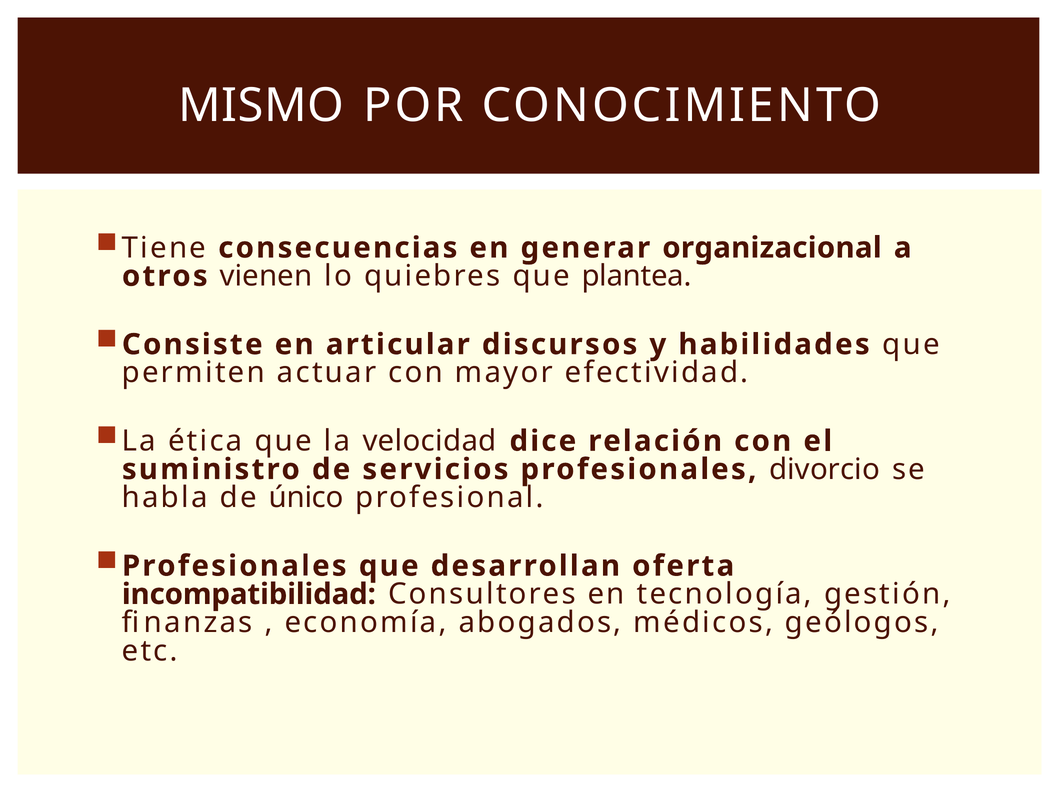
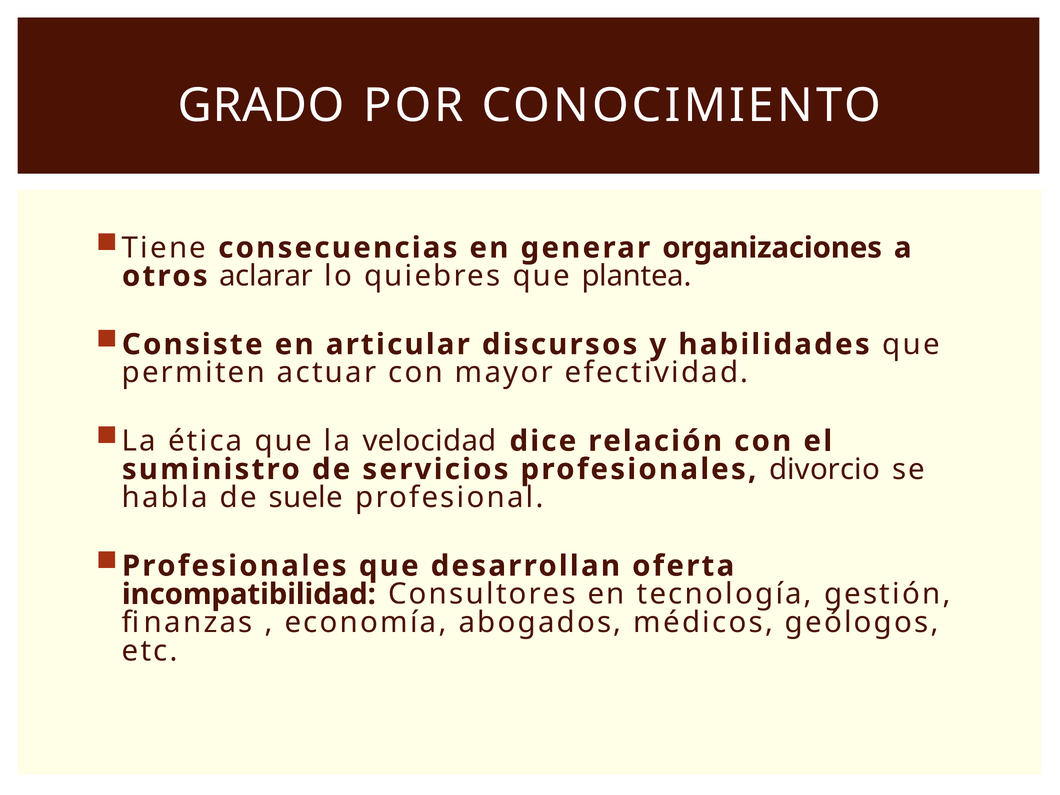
MISMO: MISMO -> GRADO (261, 106)
organizacional: organizacional -> organizaciones (772, 248)
vienen: vienen -> aclarar (266, 276)
único: único -> suele (306, 498)
